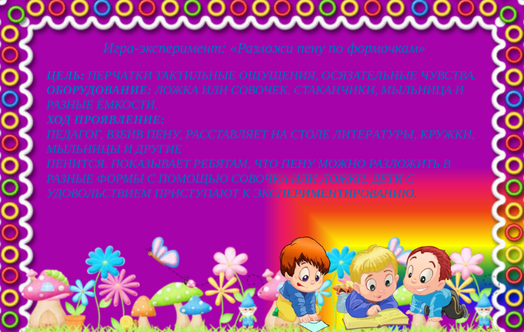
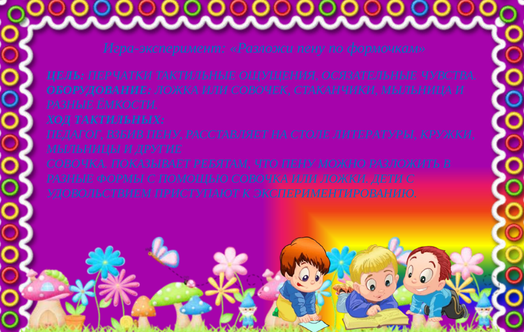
ПРОЯВЛЕНИЕ: ПРОЯВЛЕНИЕ -> ТАКТИЛЬНЫХ (120, 120)
ПЕНИТСЯ: ПЕНИТСЯ -> СОВОЧКА (77, 164)
